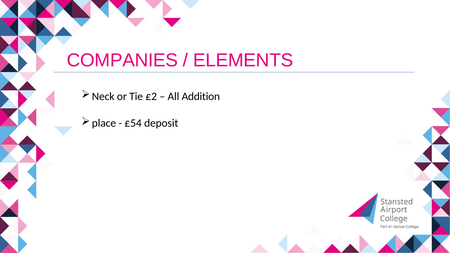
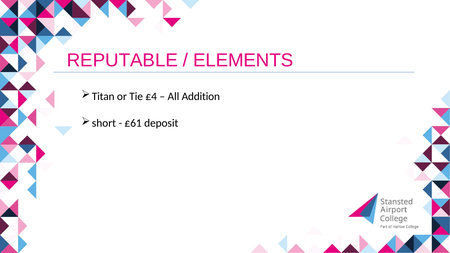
COMPANIES: COMPANIES -> REPUTABLE (122, 60)
Neck: Neck -> Titan (103, 96)
£2: £2 -> £4 (151, 96)
place: place -> short (104, 123)
£54: £54 -> £61 (133, 123)
